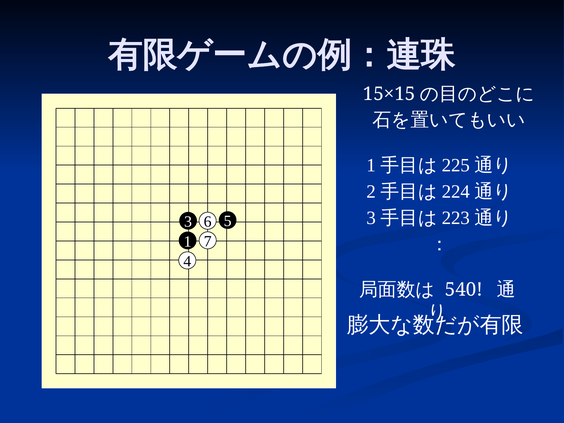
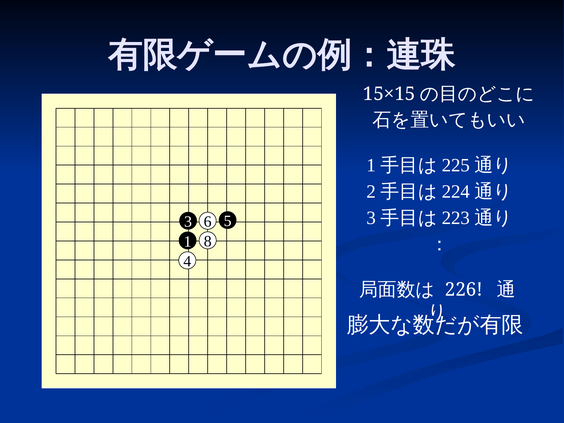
7: 7 -> 8 (208, 241)
540: 540 -> 226 (464, 290)
